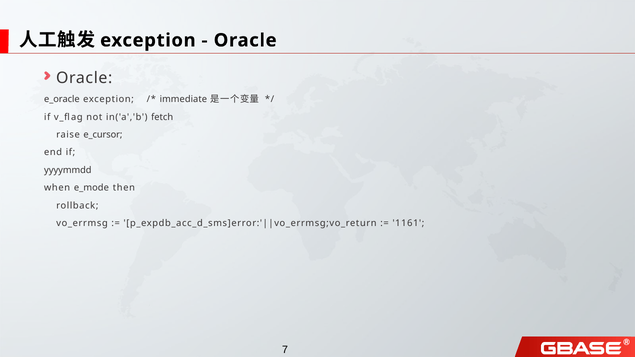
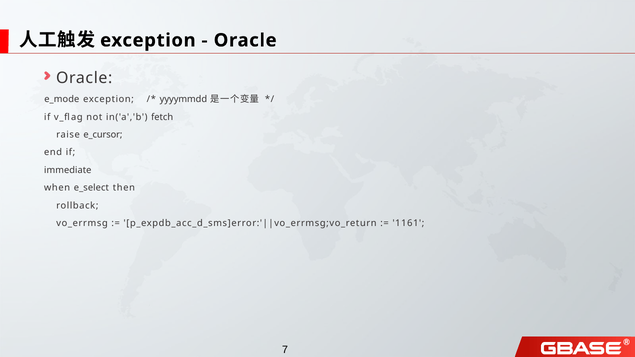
e_oracle: e_oracle -> e_mode (62, 99)
immediate: immediate -> yyyymmdd (183, 99)
yyyymmdd: yyyymmdd -> immediate (68, 170)
e_mode: e_mode -> e_select (91, 188)
